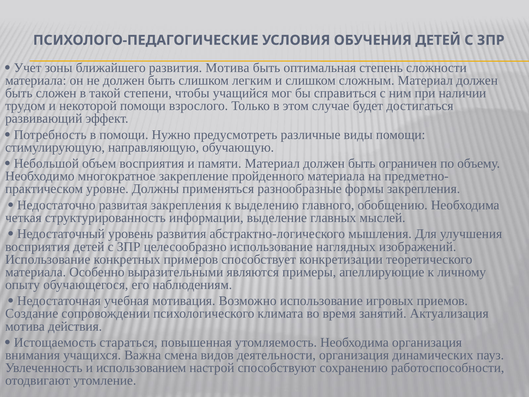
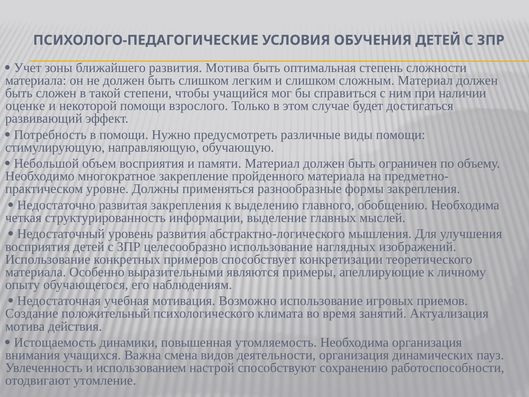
трудом: трудом -> оценке (25, 106)
сопровождении: сопровождении -> положительный (106, 313)
стараться: стараться -> динамики (129, 342)
